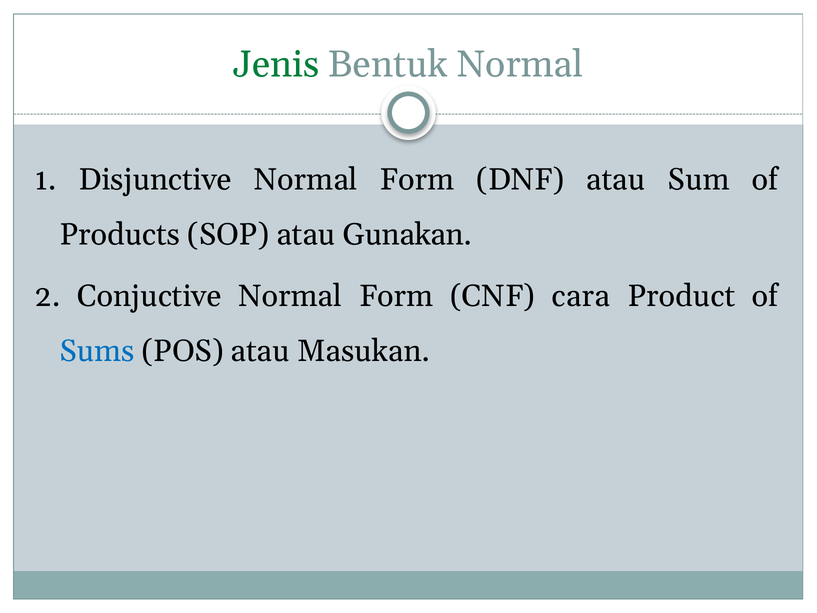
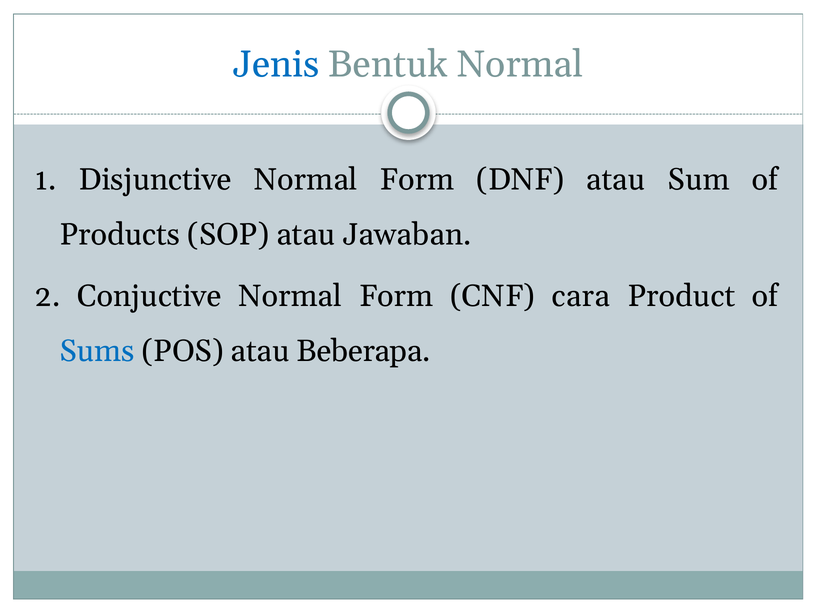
Jenis colour: green -> blue (276, 64)
Gunakan: Gunakan -> Jawaban (407, 235)
Masukan: Masukan -> Beberapa (364, 351)
